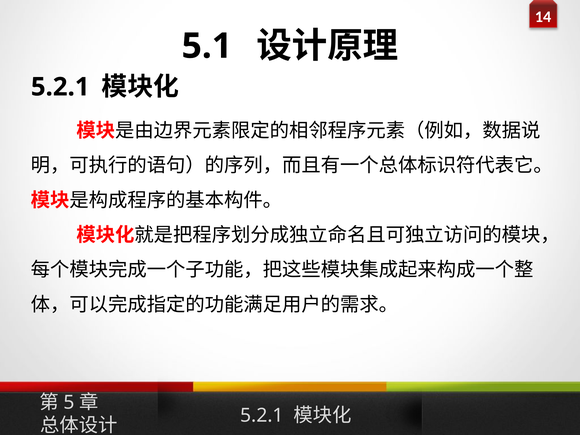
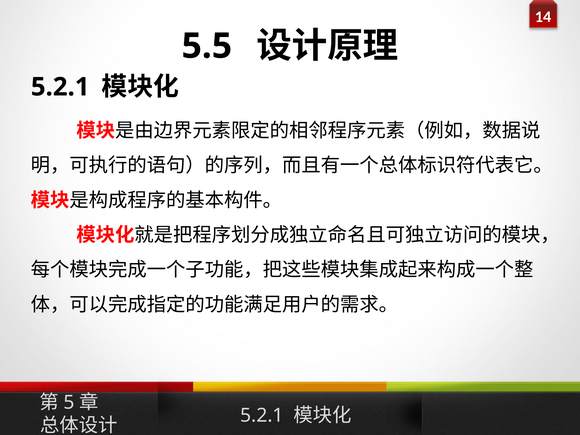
5.1: 5.1 -> 5.5 (207, 46)
